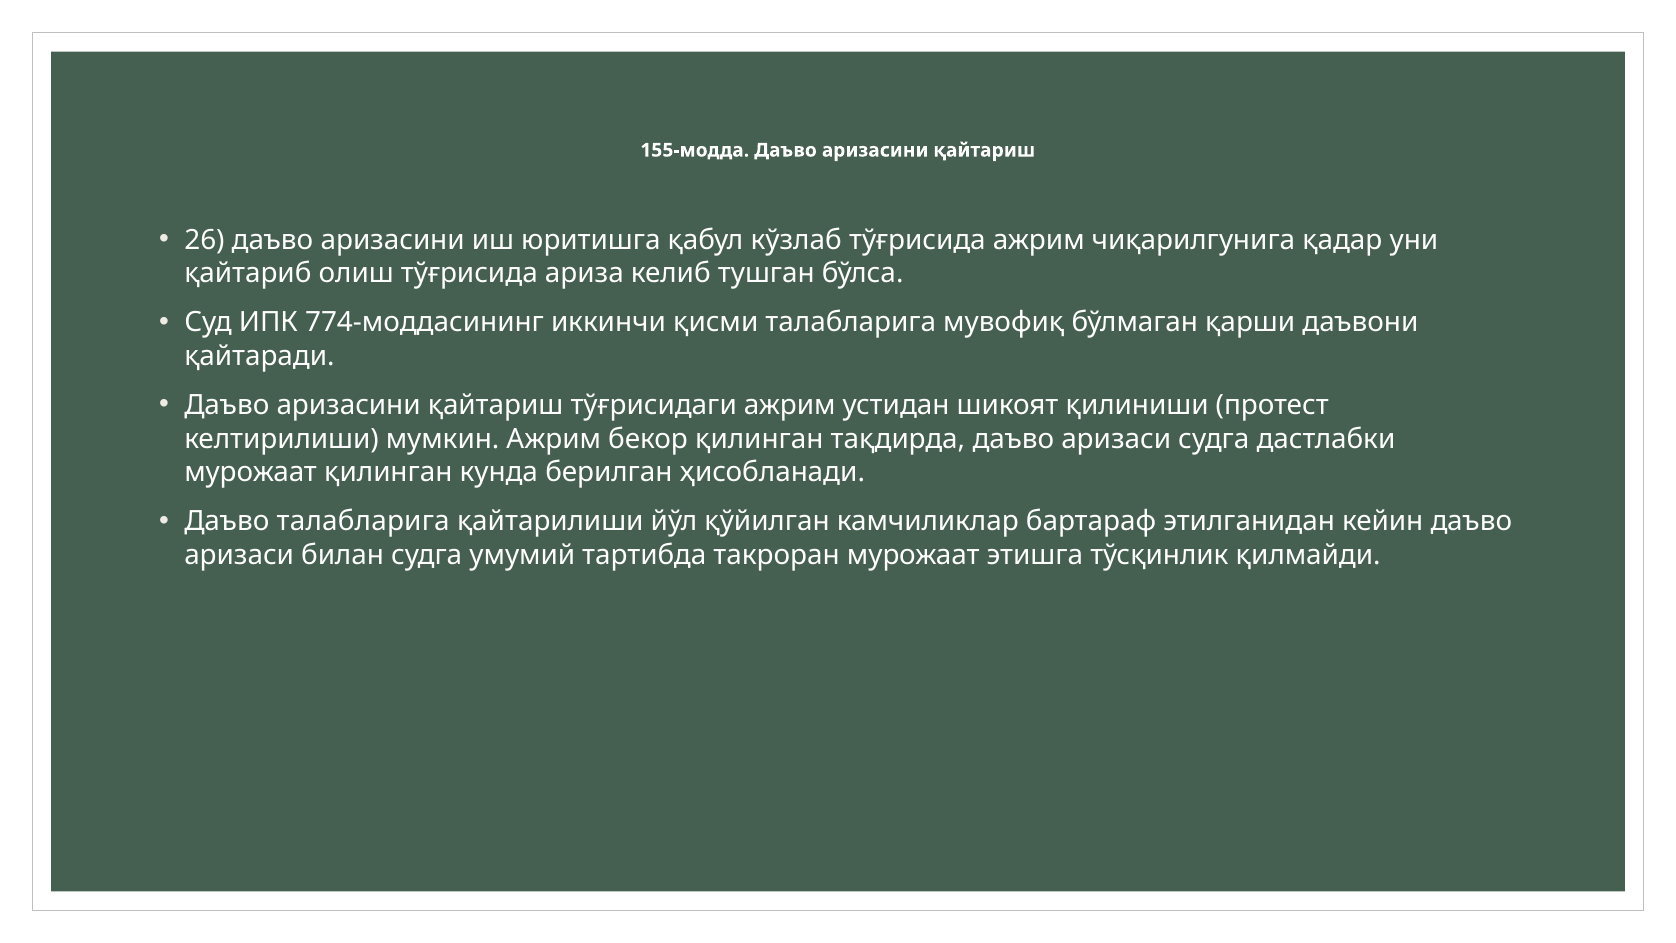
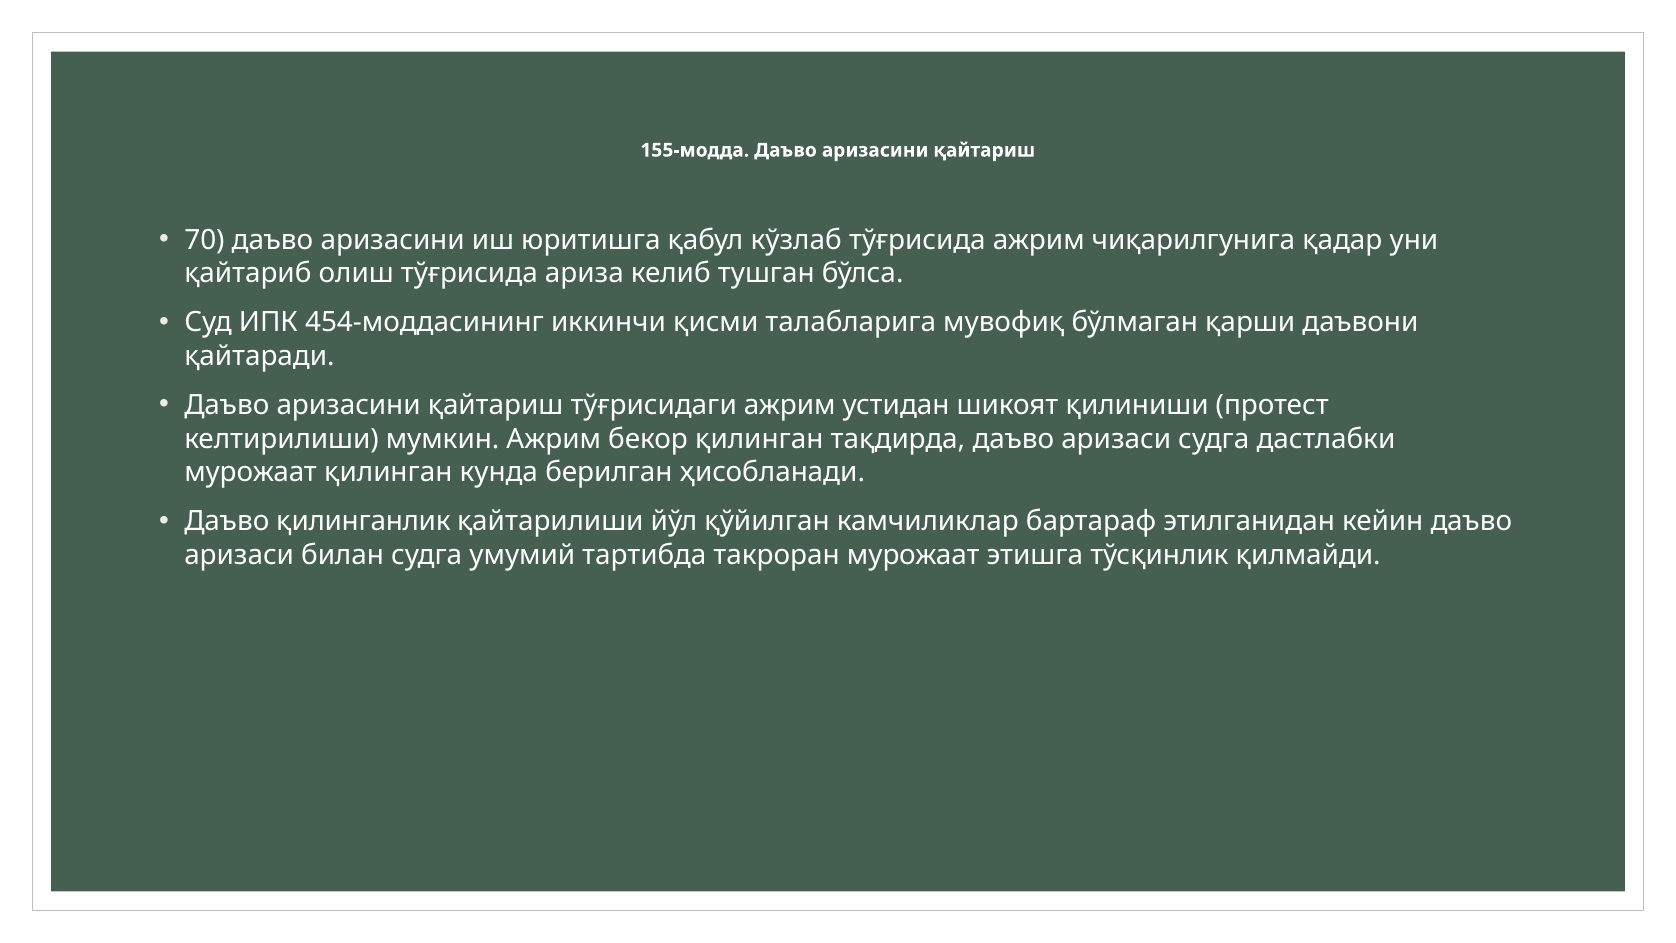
26: 26 -> 70 (204, 240)
774-моддасининг: 774-моддасининг -> 454-моддасининг (424, 323)
Даъво талабларига: талабларига -> қилинганлик (363, 522)
